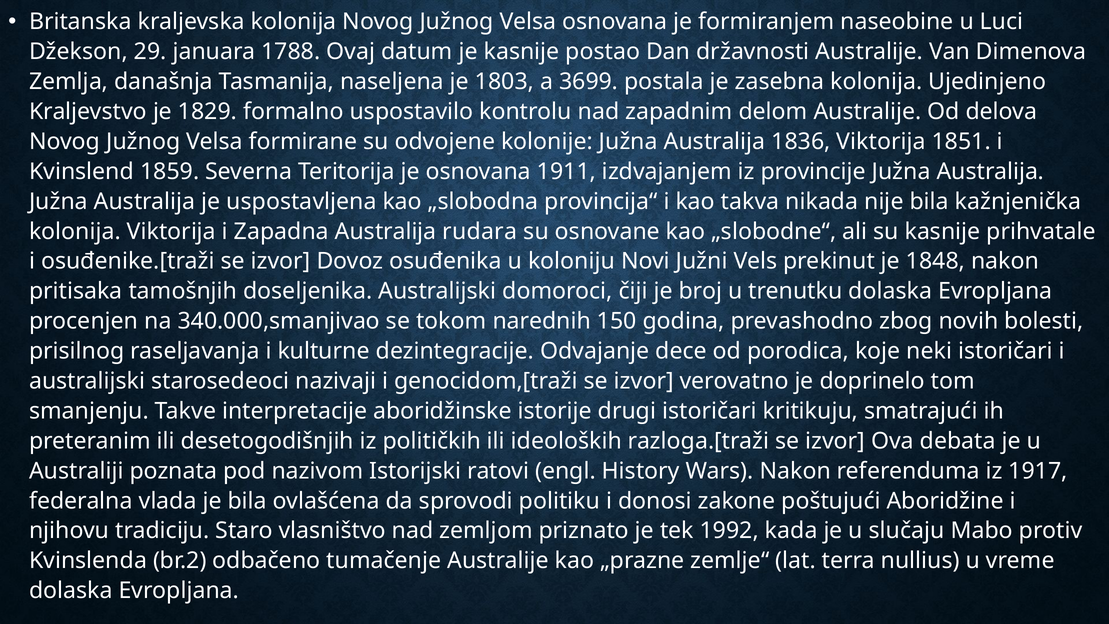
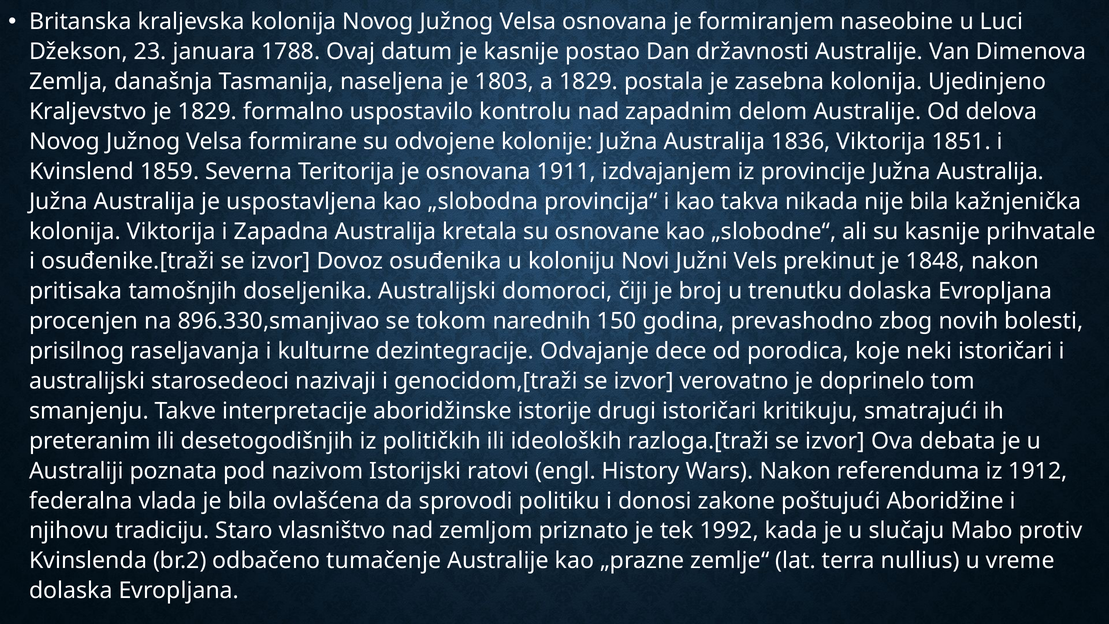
29: 29 -> 23 (150, 52)
a 3699: 3699 -> 1829 (589, 82)
rudara: rudara -> kretala (480, 231)
340.000,smanjivao: 340.000,smanjivao -> 896.330,smanjivao (279, 321)
1917: 1917 -> 1912 (1038, 471)
